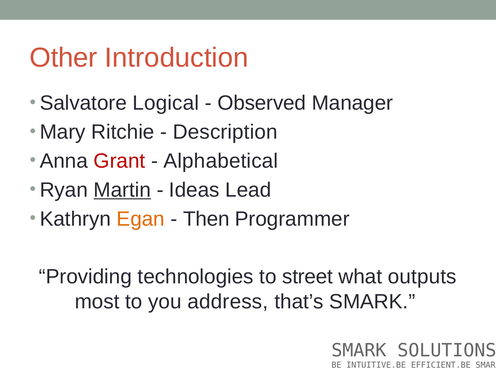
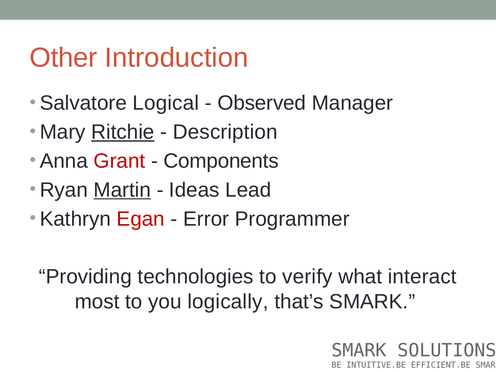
Ritchie underline: none -> present (123, 132)
Alphabetical: Alphabetical -> Components (221, 161)
Egan colour: orange -> red (141, 219)
Then: Then -> Error (206, 219)
street: street -> verify (307, 277)
outputs: outputs -> interact (422, 277)
address: address -> logically (228, 302)
